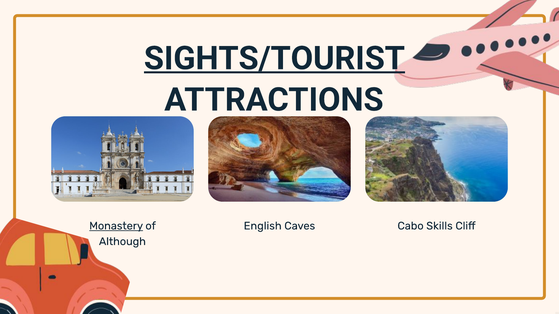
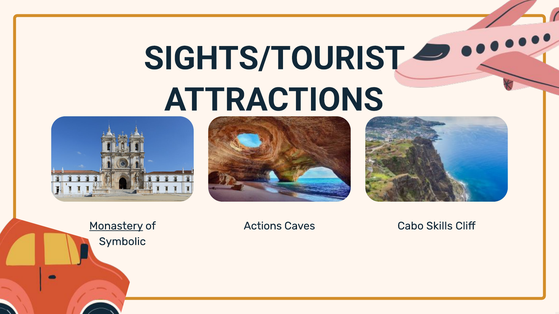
SIGHTS/TOURIST underline: present -> none (274, 59)
English: English -> Actions (263, 226)
Although: Although -> Symbolic (122, 242)
